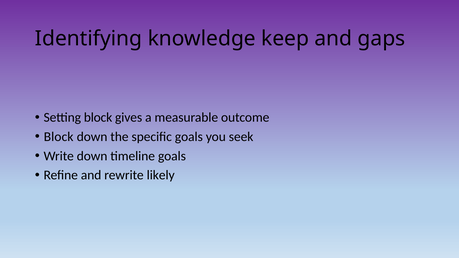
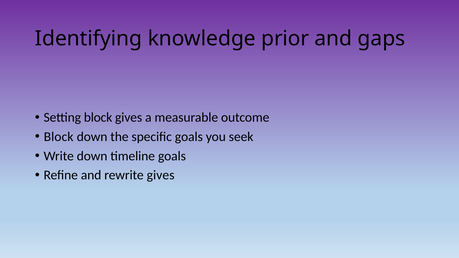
keep: keep -> prior (285, 39)
rewrite likely: likely -> gives (161, 175)
